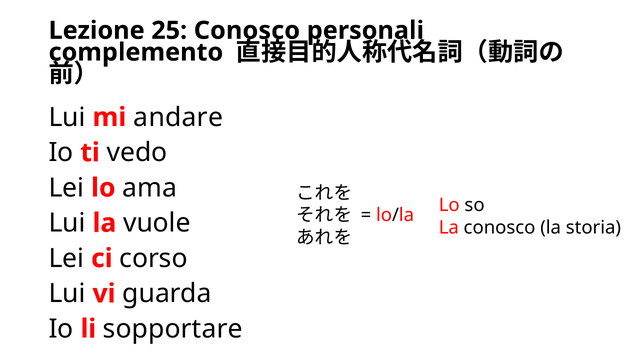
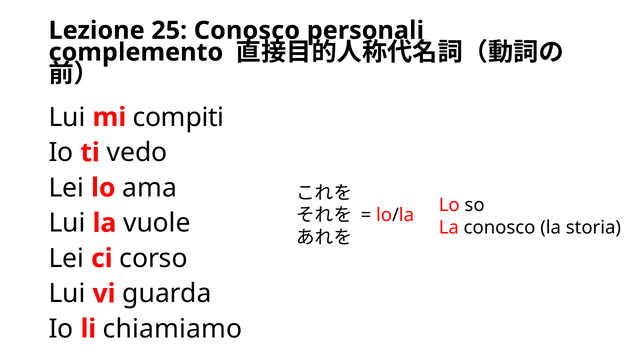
andare: andare -> compiti (178, 117)
sopportare: sopportare -> chiamiamo (173, 329)
